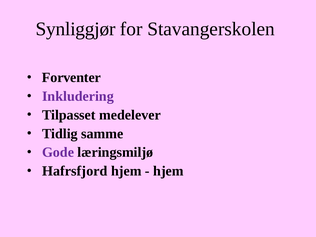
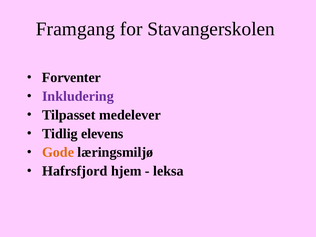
Synliggjør: Synliggjør -> Framgang (75, 29)
samme: samme -> elevens (102, 134)
Gode colour: purple -> orange (58, 152)
hjem: hjem -> leksa (168, 171)
